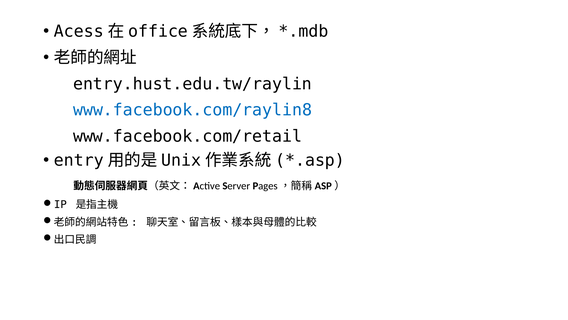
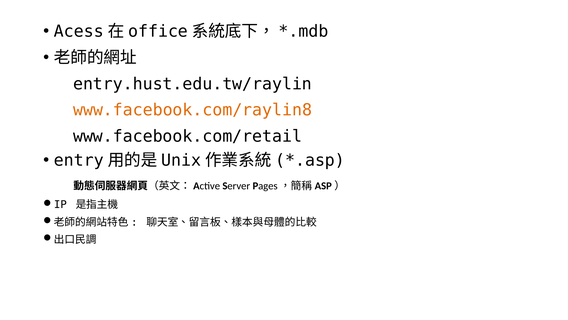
www.facebook.com/raylin8 colour: blue -> orange (193, 110)
